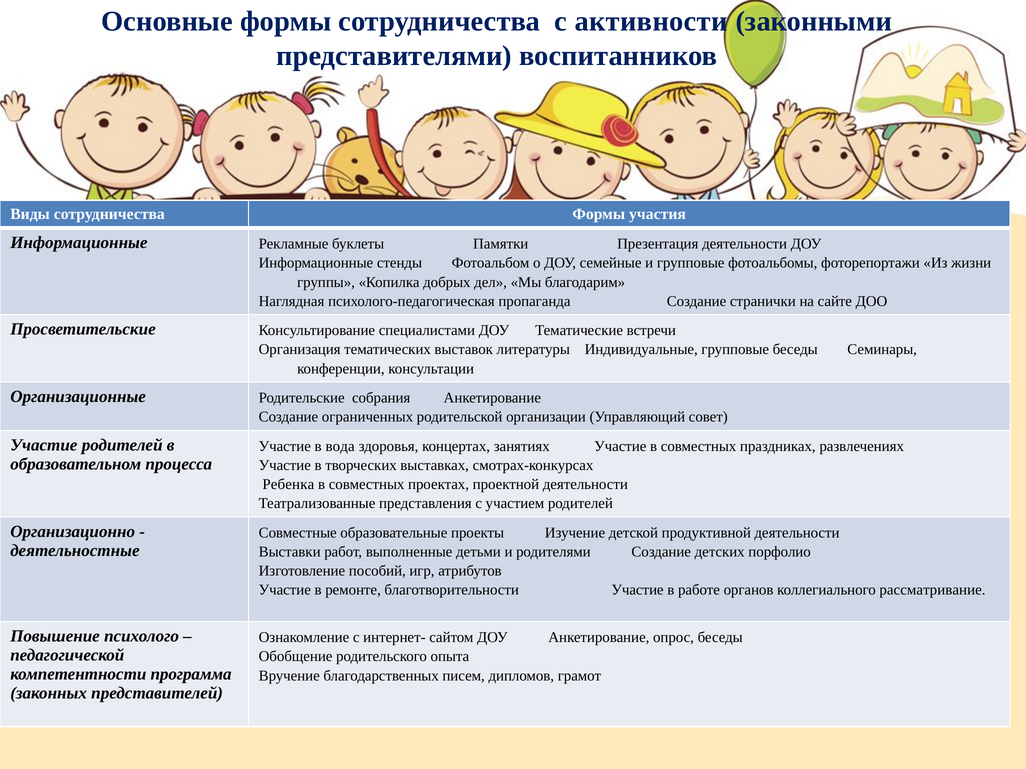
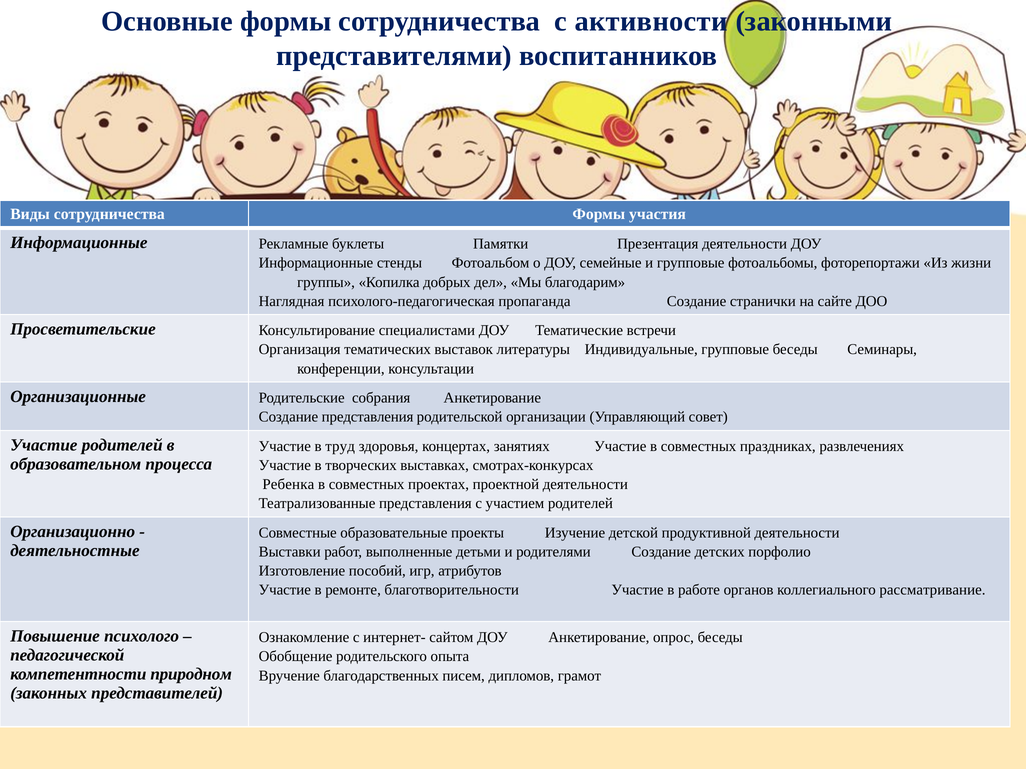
Создание ограниченных: ограниченных -> представления (368, 417)
вода: вода -> труд (340, 447)
программа: программа -> природном (191, 675)
